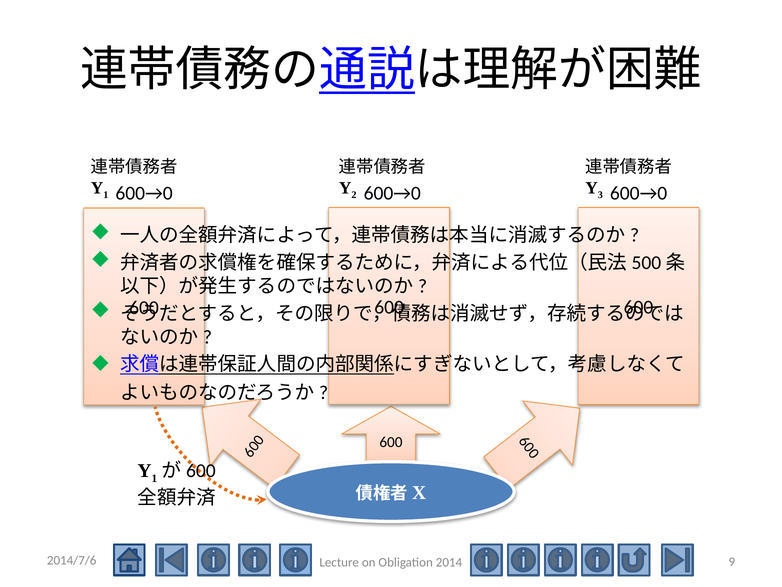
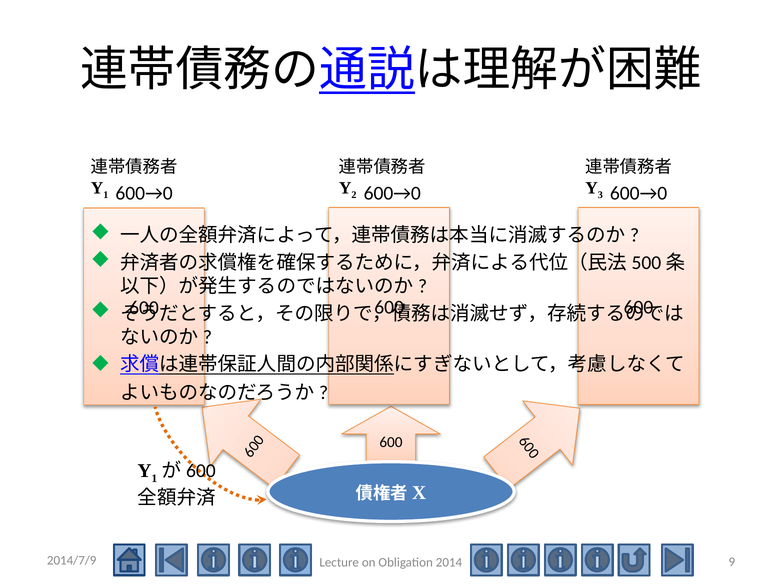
2014/7/6: 2014/7/6 -> 2014/7/9 (72, 560)
